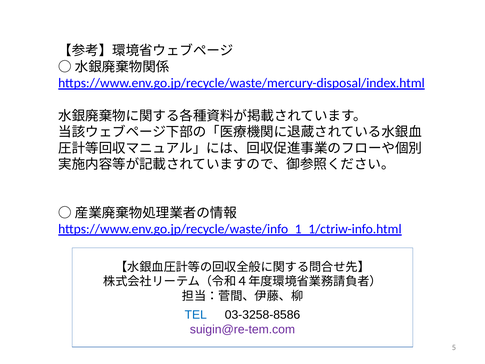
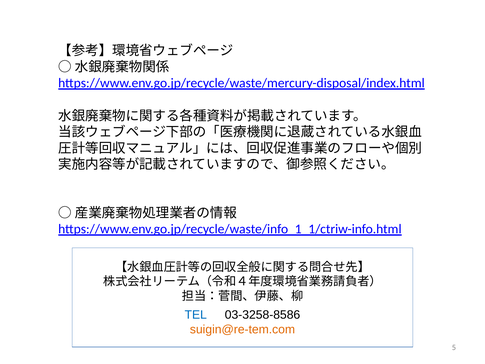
suigin@re-tem.com colour: purple -> orange (242, 329)
